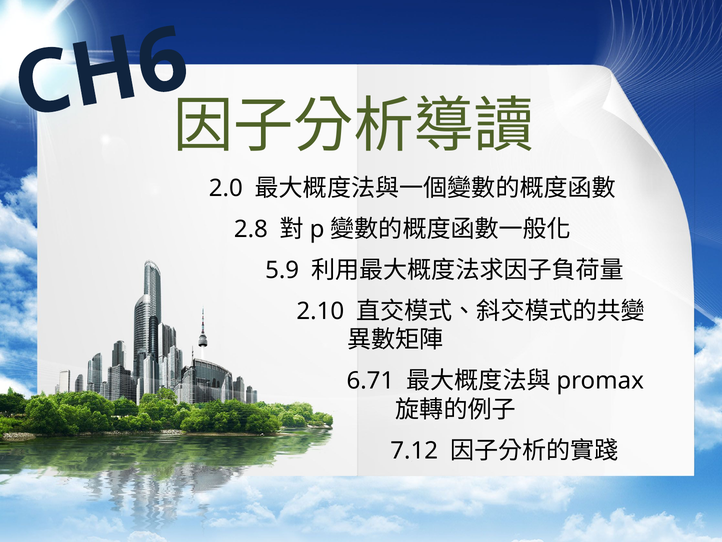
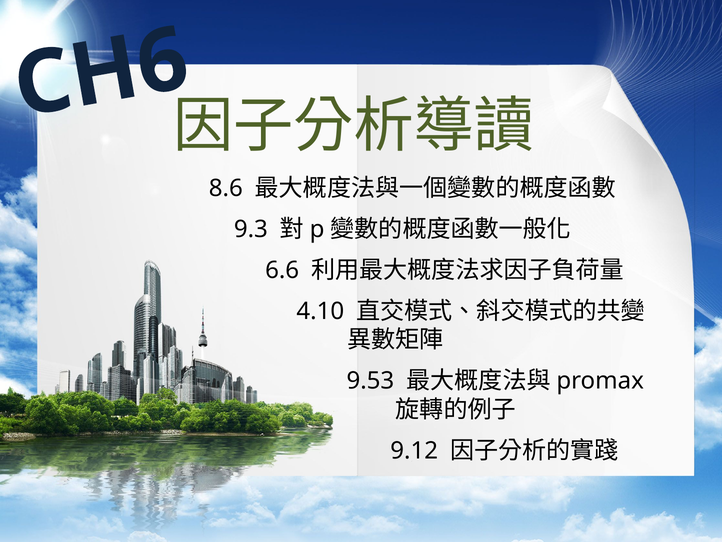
2.0: 2.0 -> 8.6 (226, 188)
2.8: 2.8 -> 9.3 (251, 229)
5.9: 5.9 -> 6.6 (282, 270)
2.10: 2.10 -> 4.10 (320, 311)
6.71: 6.71 -> 9.53 (370, 381)
7.12: 7.12 -> 9.12 (414, 450)
